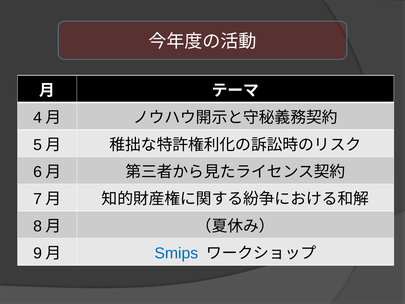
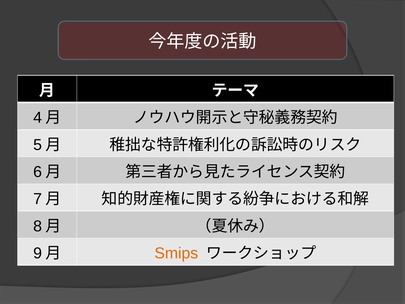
Smips colour: blue -> orange (176, 253)
